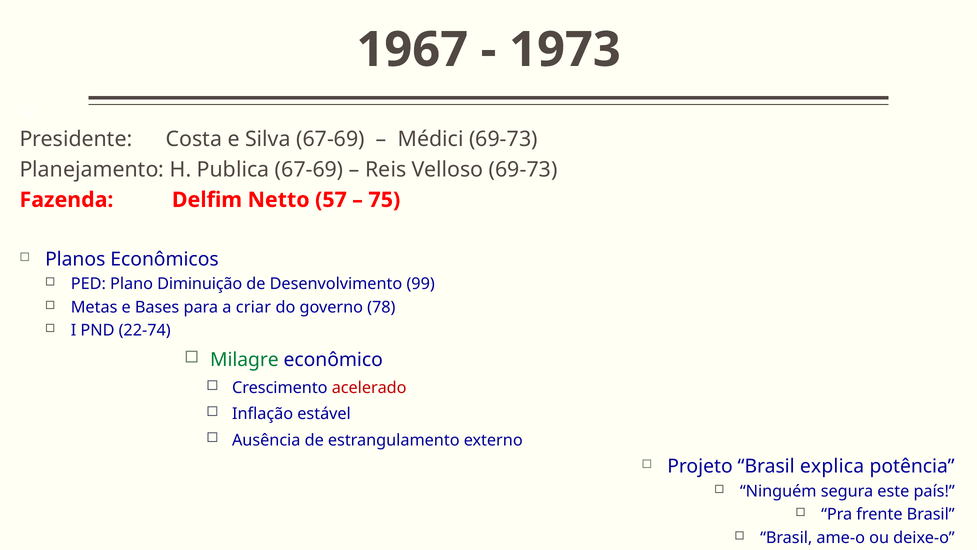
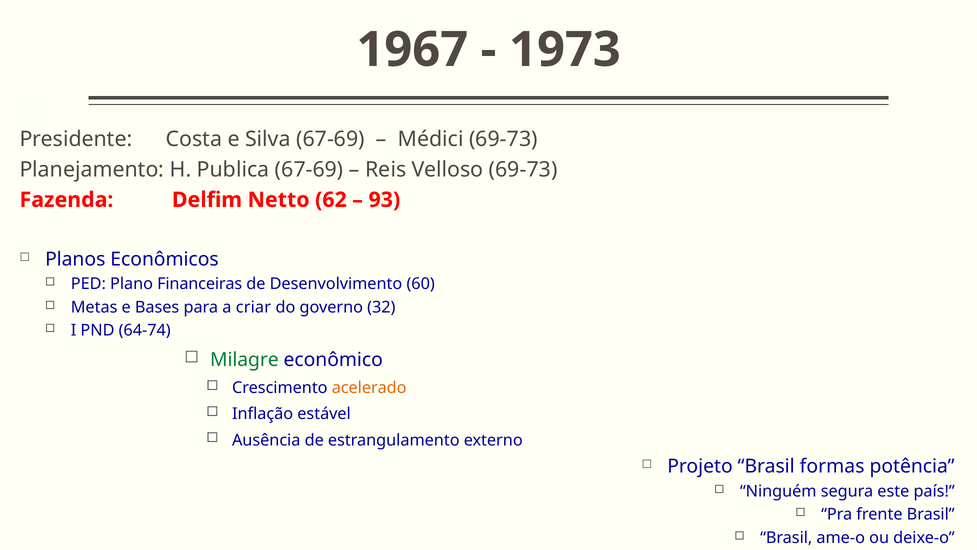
57: 57 -> 62 (331, 200)
75: 75 -> 93 (384, 200)
Diminuição: Diminuição -> Financeiras (200, 284)
99: 99 -> 60 (421, 284)
78: 78 -> 32 (381, 307)
22-74: 22-74 -> 64-74 (145, 330)
acelerado colour: red -> orange (369, 388)
explica: explica -> formas (832, 466)
